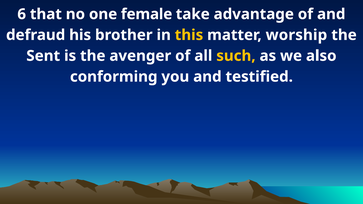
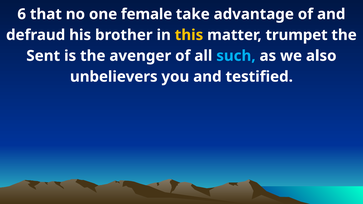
worship: worship -> trumpet (297, 35)
such colour: yellow -> light blue (236, 56)
conforming: conforming -> unbelievers (114, 77)
